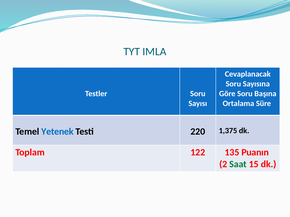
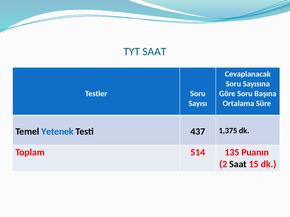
TYT IMLA: IMLA -> SAAT (154, 52)
220: 220 -> 437 (198, 132)
122: 122 -> 514 (198, 153)
Saat colour: green -> black (238, 165)
